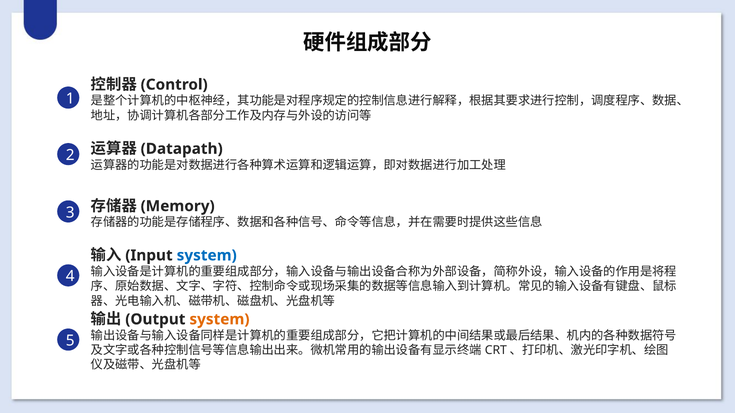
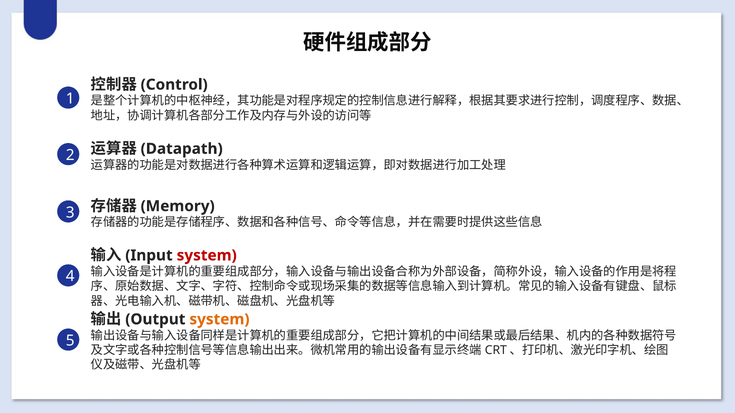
system colour: blue -> red (207, 256)
